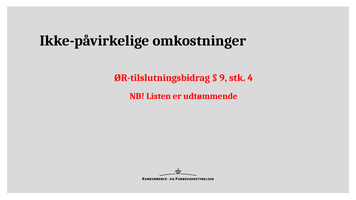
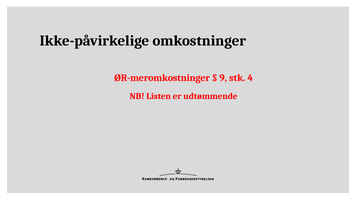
ØR-tilslutningsbidrag: ØR-tilslutningsbidrag -> ØR-meromkostninger (162, 78)
